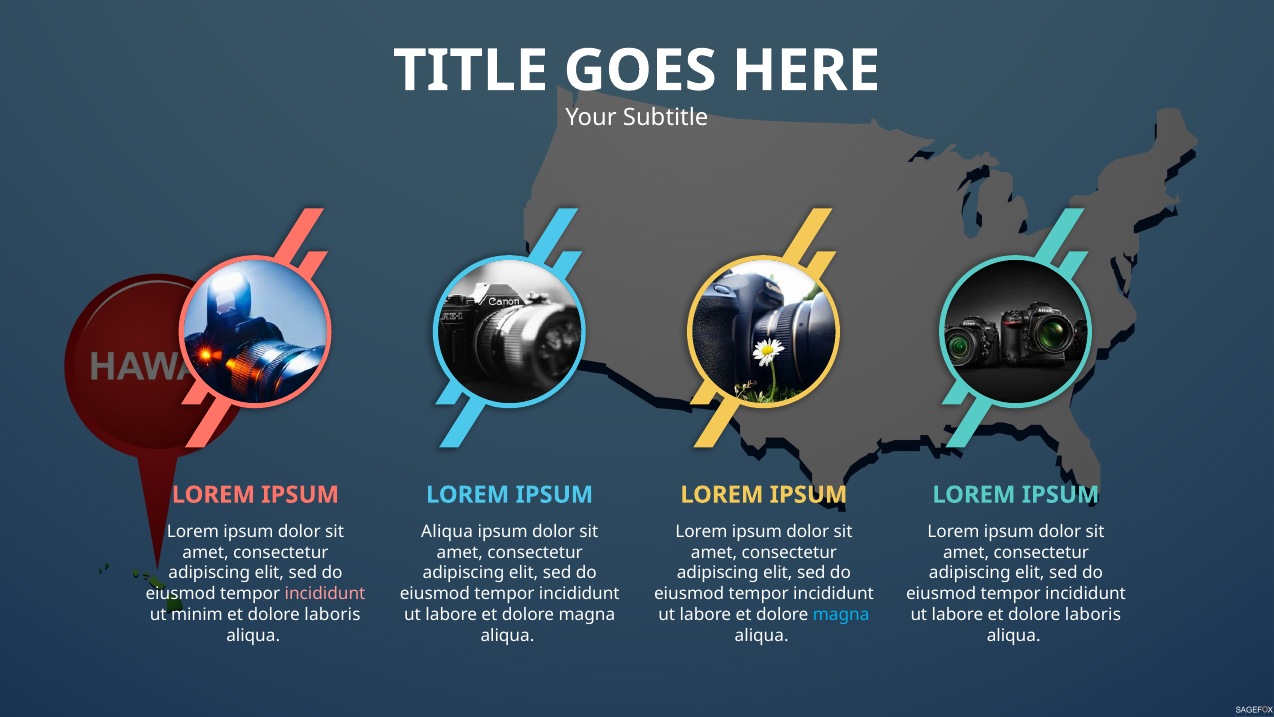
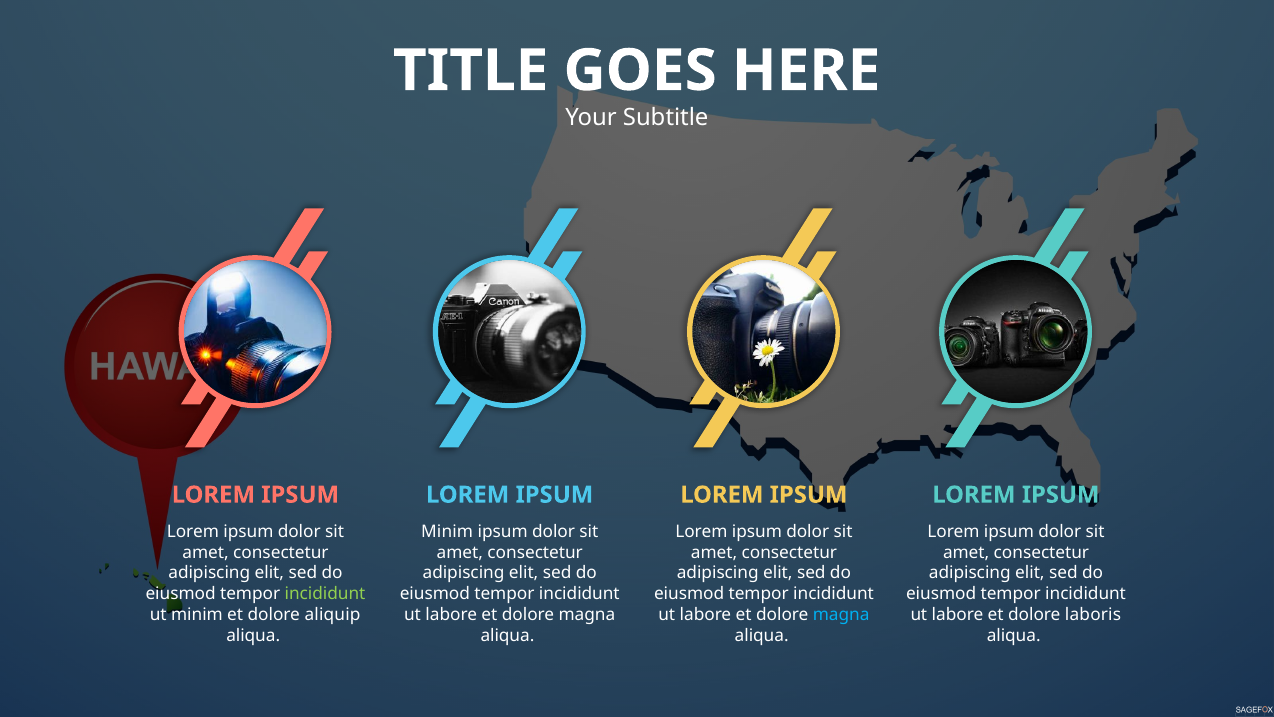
Aliqua: Aliqua -> Minim (447, 532)
incididunt colour: pink -> light green (325, 594)
laboris: laboris -> aliquip (333, 614)
